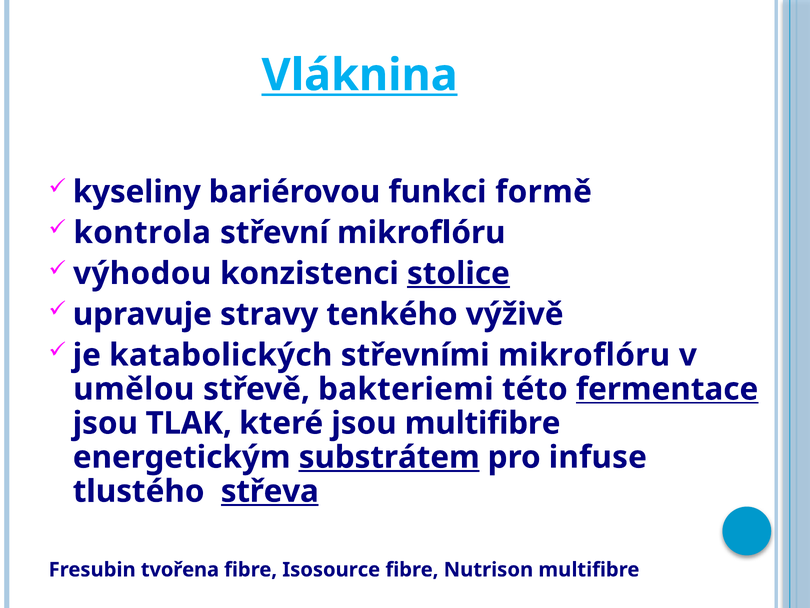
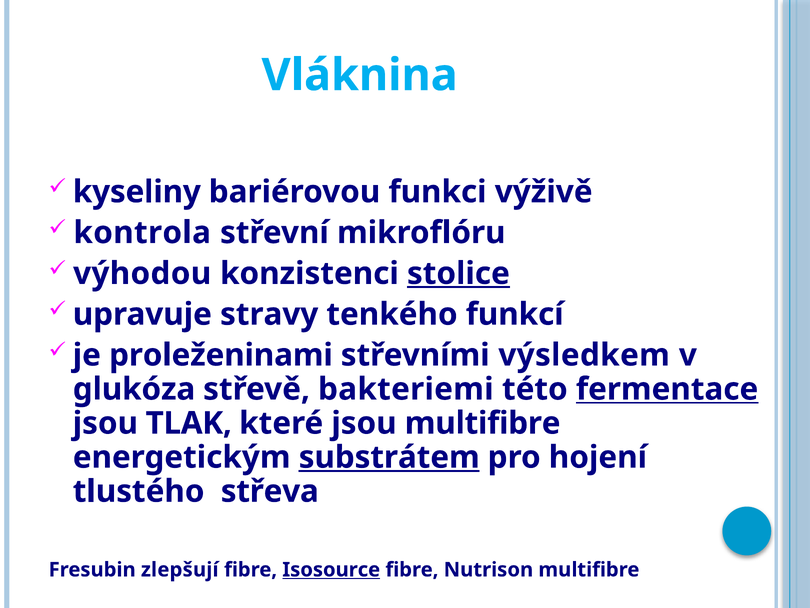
Vláknina underline: present -> none (360, 75)
formě: formě -> výživě (544, 192)
výživě: výživě -> funkcí (515, 314)
katabolických: katabolických -> proleženinami (221, 355)
střevními mikroflóru: mikroflóru -> výsledkem (584, 355)
umělou: umělou -> glukóza (134, 389)
infuse: infuse -> hojení (598, 457)
střeva underline: present -> none (270, 491)
tvořena: tvořena -> zlepšují (180, 569)
Isosource underline: none -> present (331, 569)
